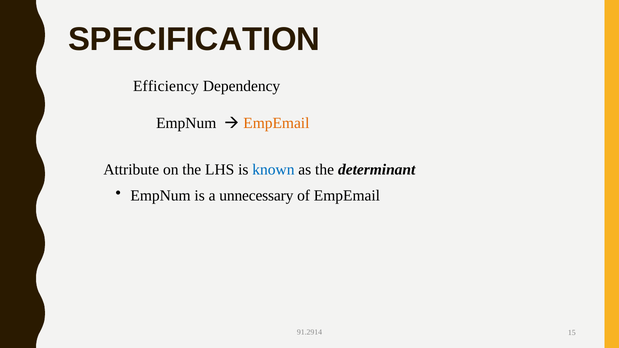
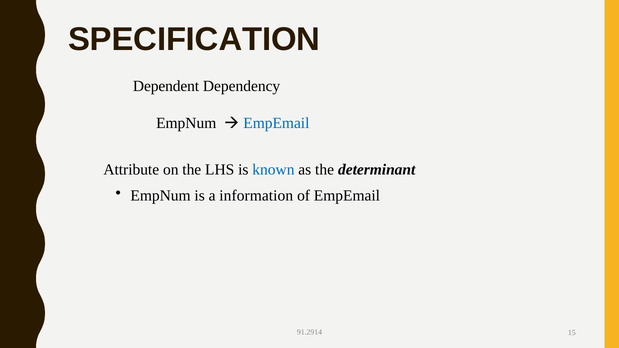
Efficiency: Efficiency -> Dependent (166, 86)
EmpEmail colour: orange -> blue (276, 123)
unnecessary: unnecessary -> information (256, 196)
